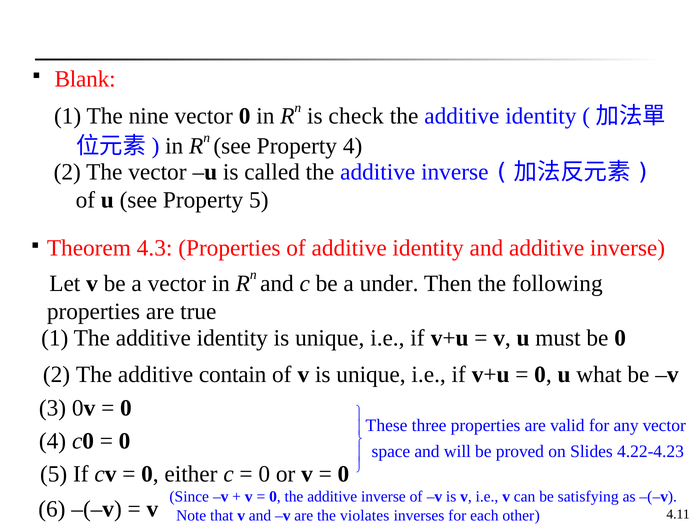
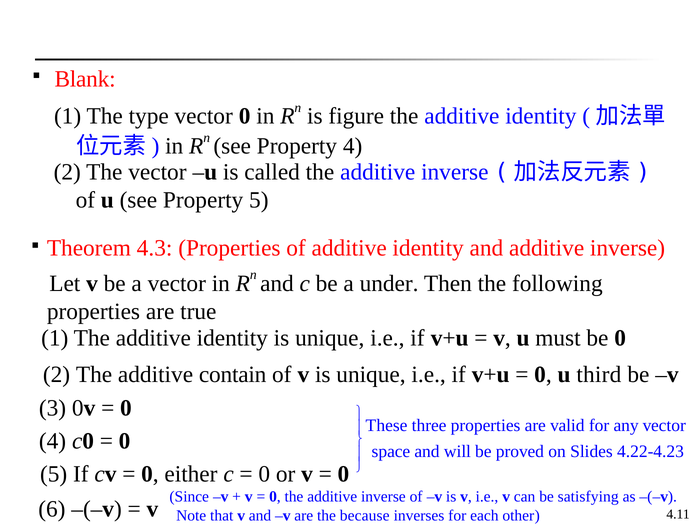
nine: nine -> type (149, 116)
check: check -> figure (356, 116)
what: what -> third (599, 375)
violates: violates -> because (365, 515)
